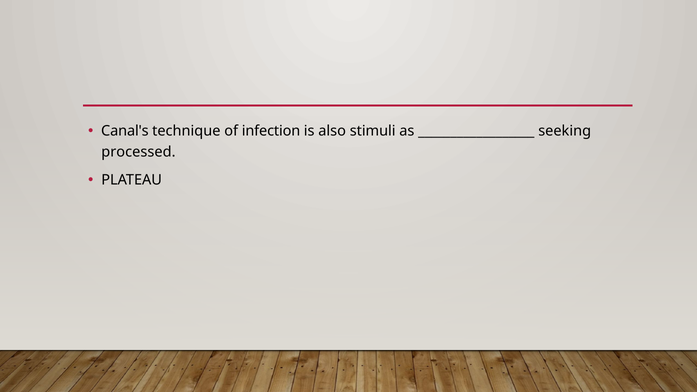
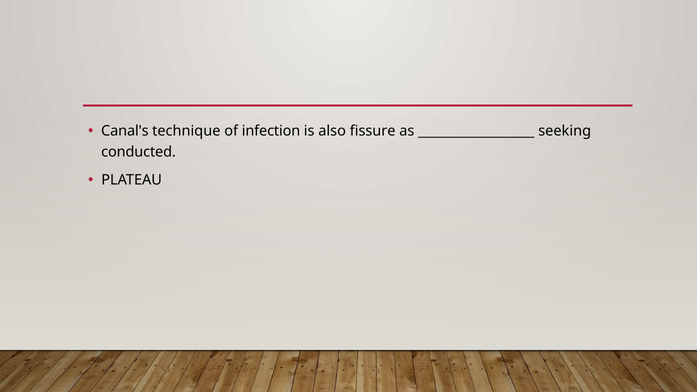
stimuli: stimuli -> fissure (373, 131)
processed: processed -> conducted (139, 152)
